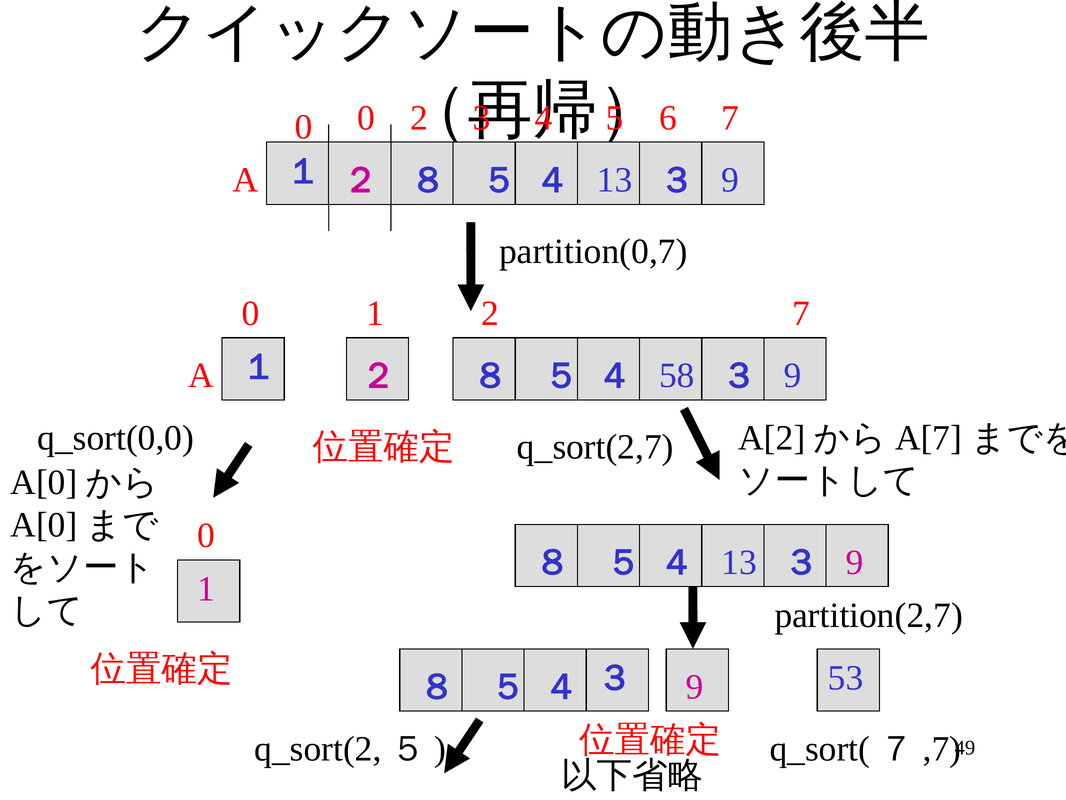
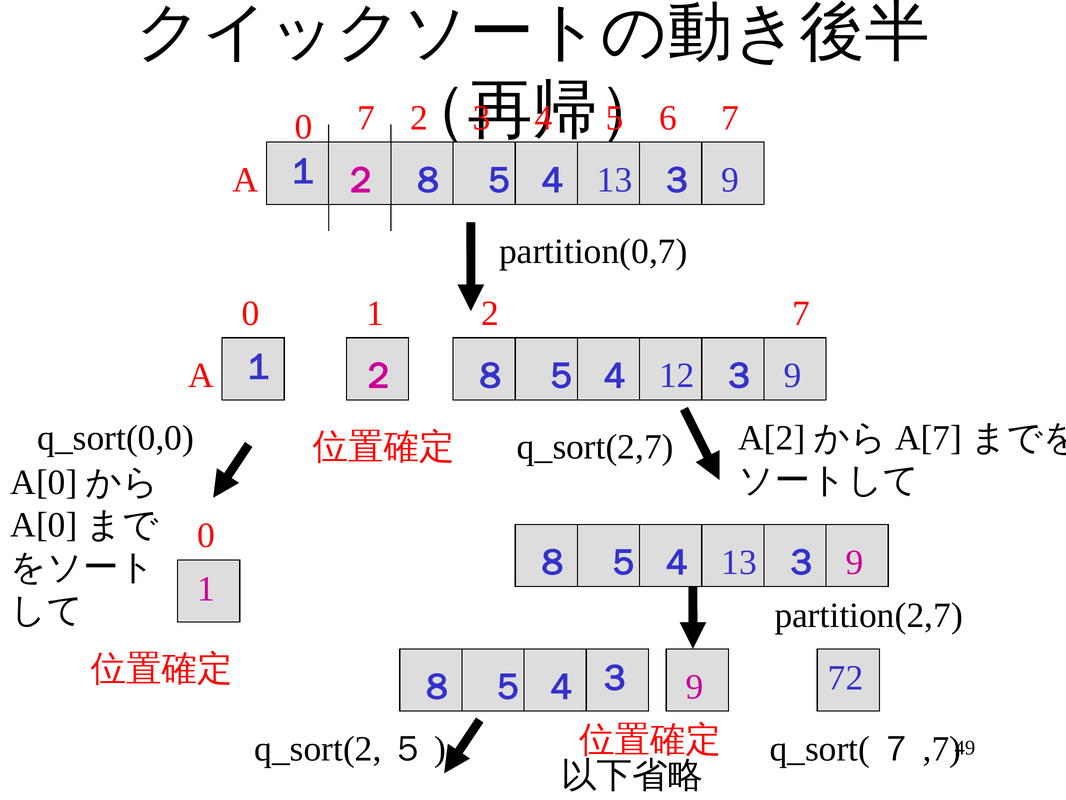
0: 0 -> 7 (366, 118)
58: 58 -> 12 (677, 375)
53: 53 -> 72 (846, 678)
